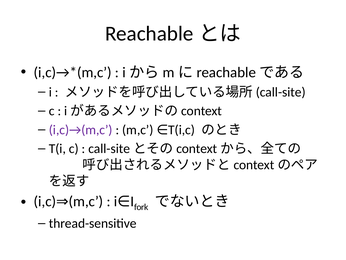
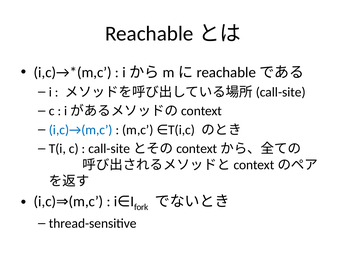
i,c)→(m,c colour: purple -> blue (81, 130)
